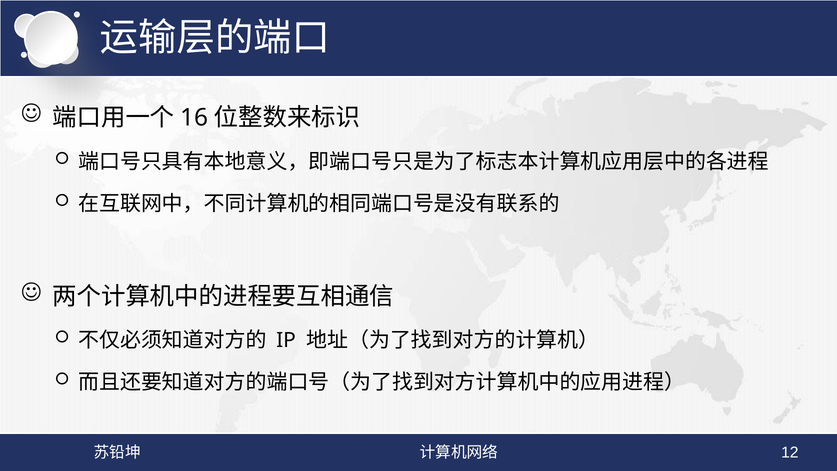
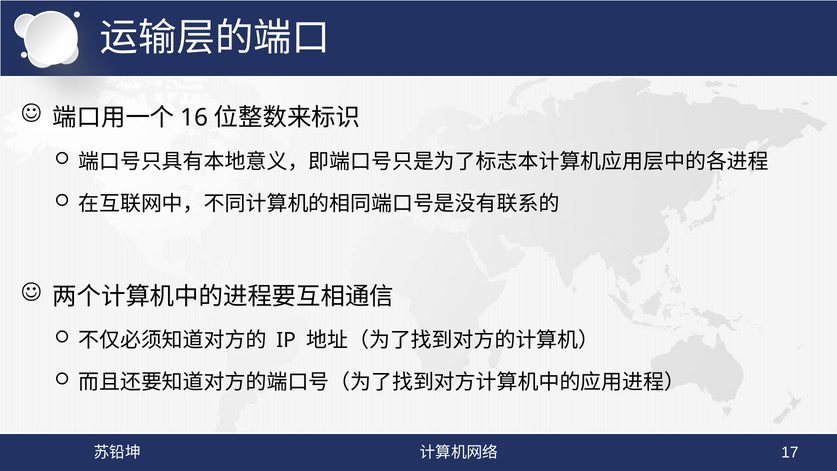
12: 12 -> 17 (790, 452)
